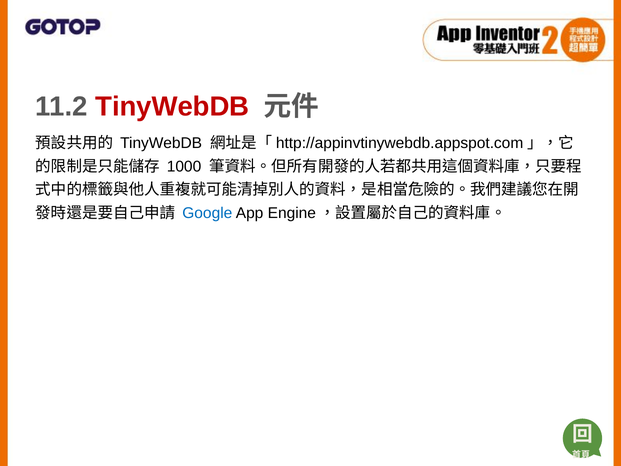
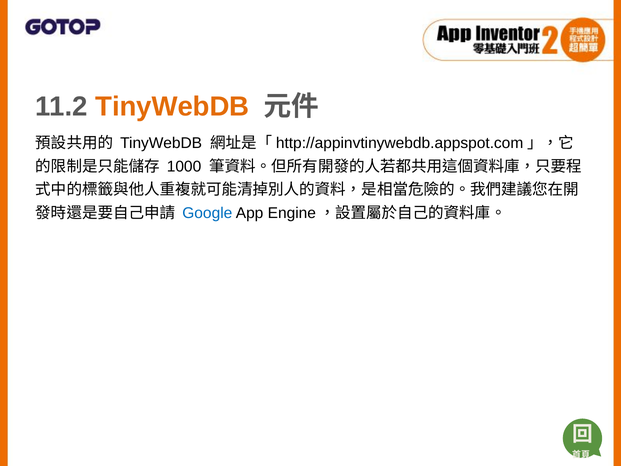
TinyWebDB colour: red -> orange (172, 107)
